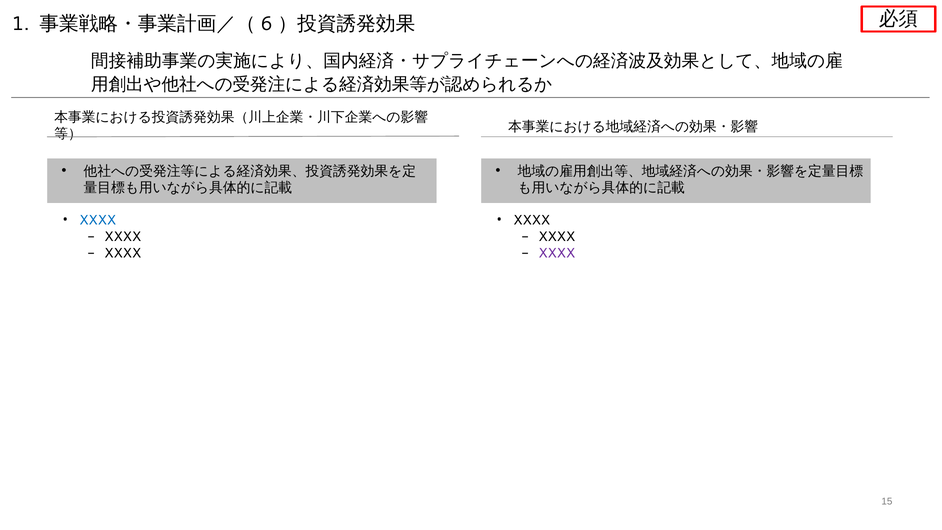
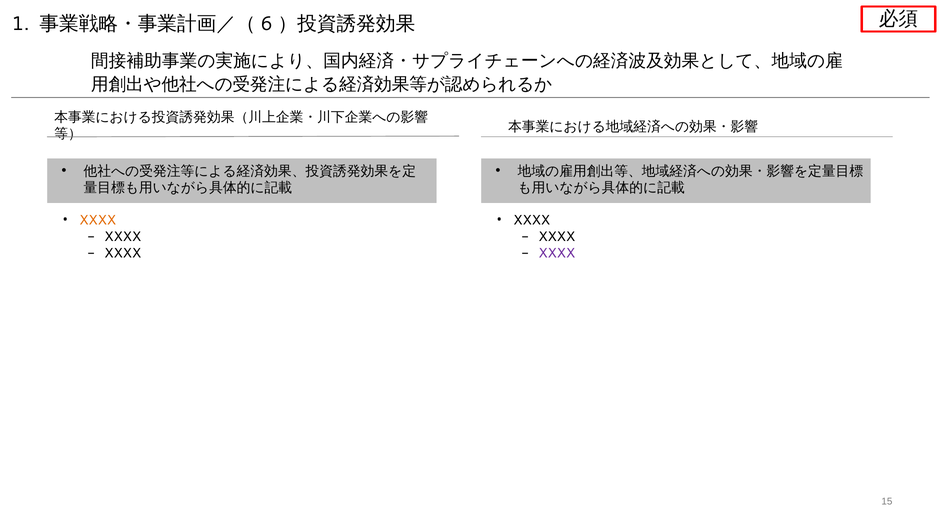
XXXX colour: blue -> orange (98, 220)
